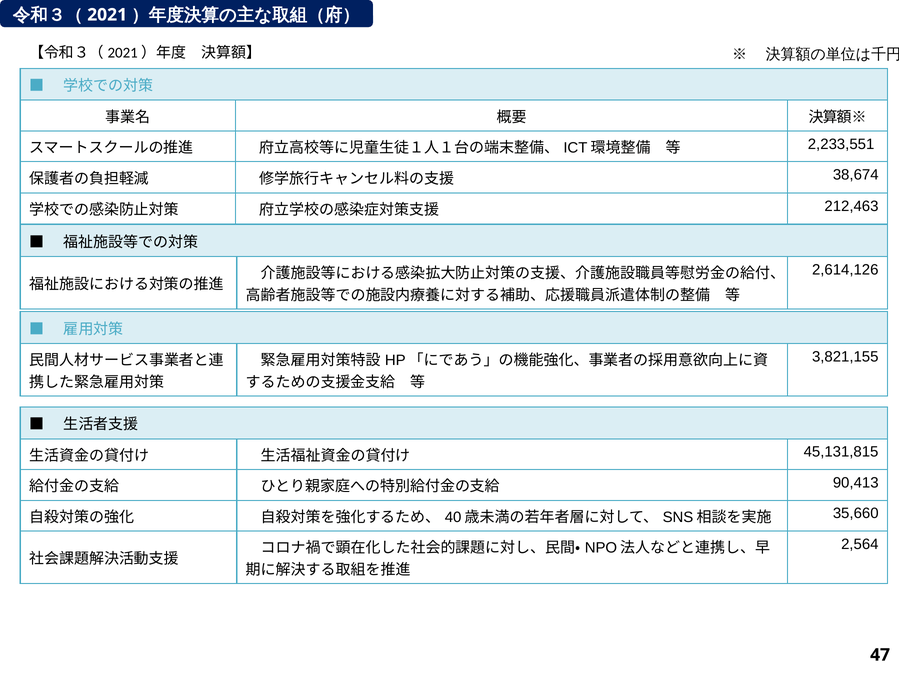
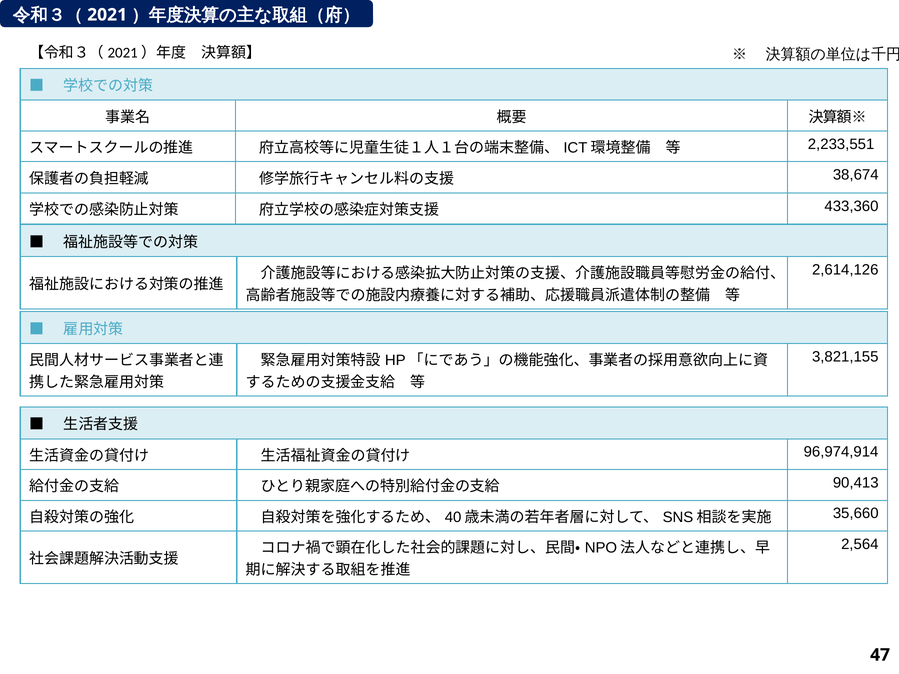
212,463: 212,463 -> 433,360 (851, 206)
45,131,815: 45,131,815 -> 96,974,914 (841, 452)
